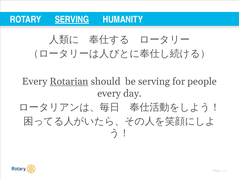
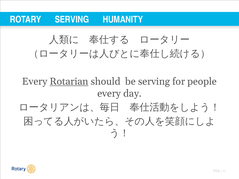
SERVING underline: present -> none (72, 20)
